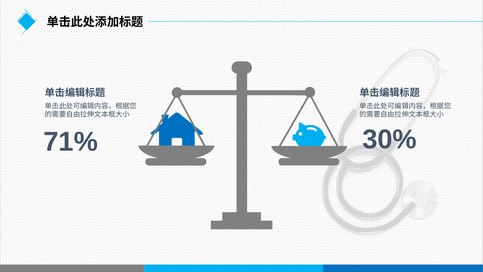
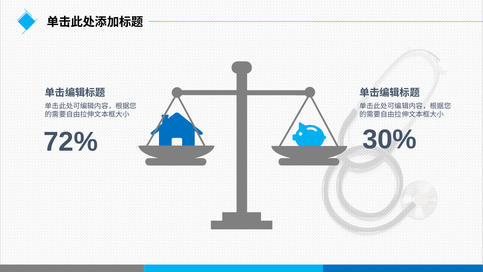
71%: 71% -> 72% (71, 142)
